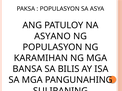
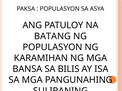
ASYANO: ASYANO -> BATANG (52, 36)
